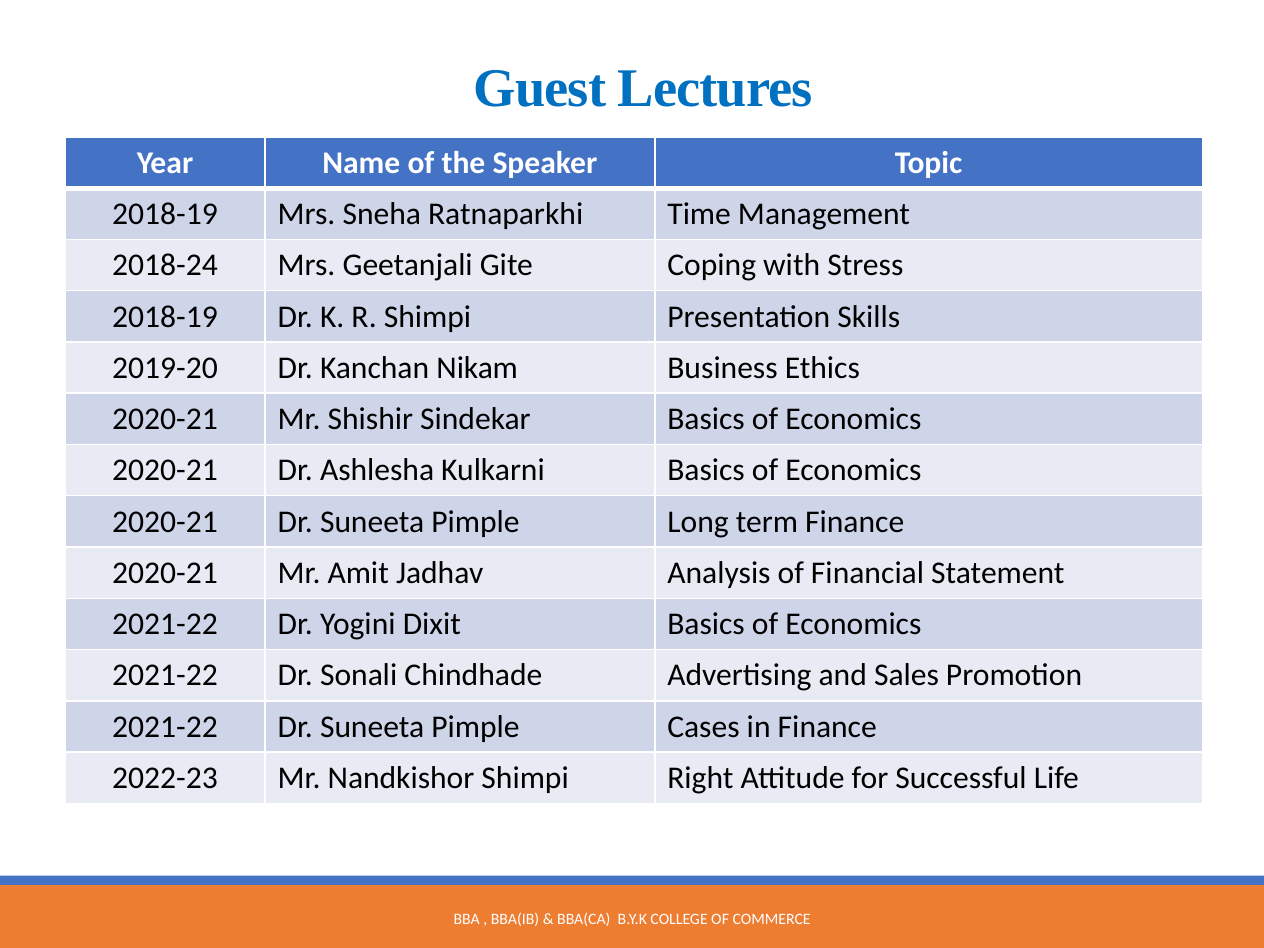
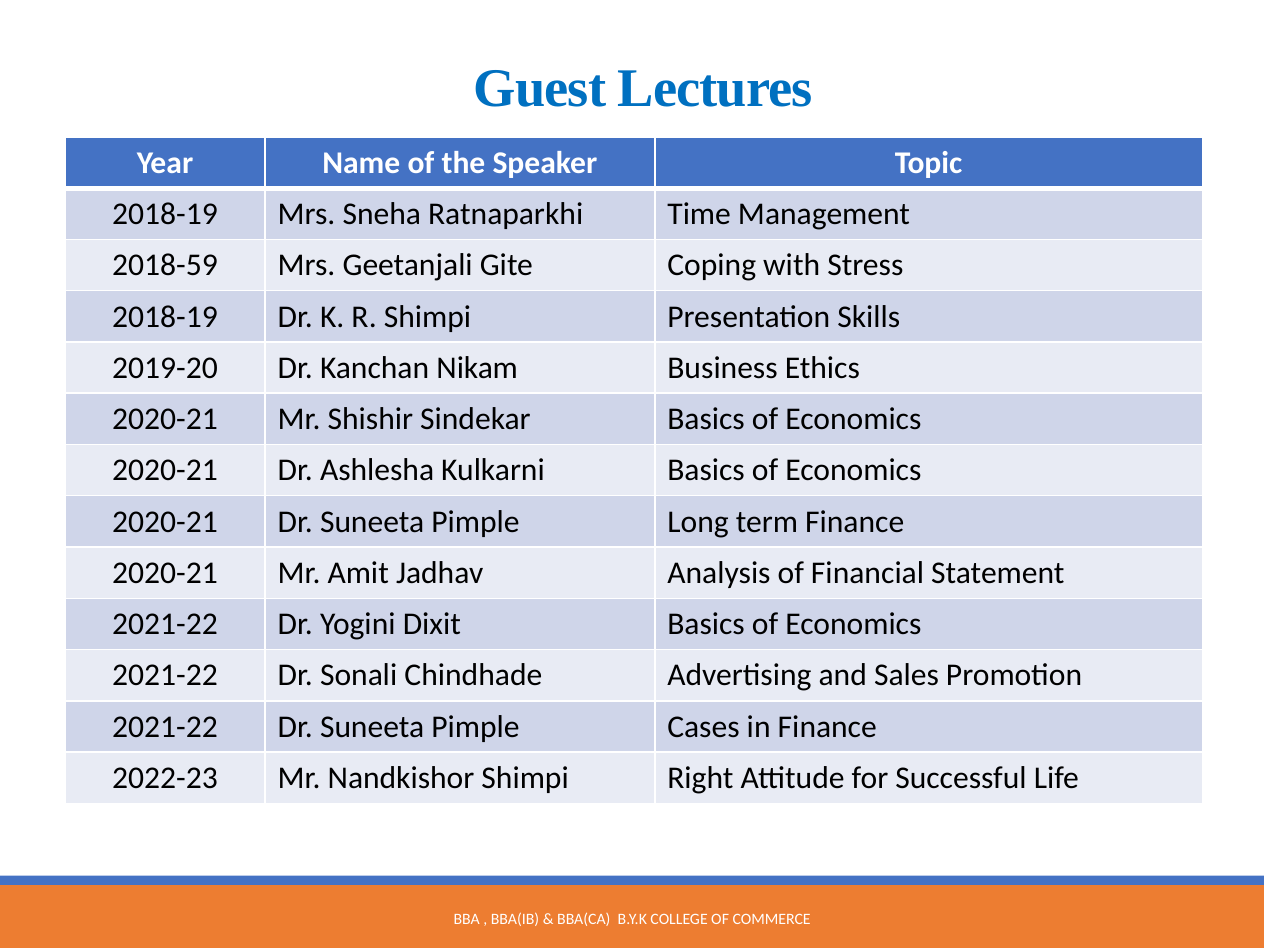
2018-24: 2018-24 -> 2018-59 (165, 265)
